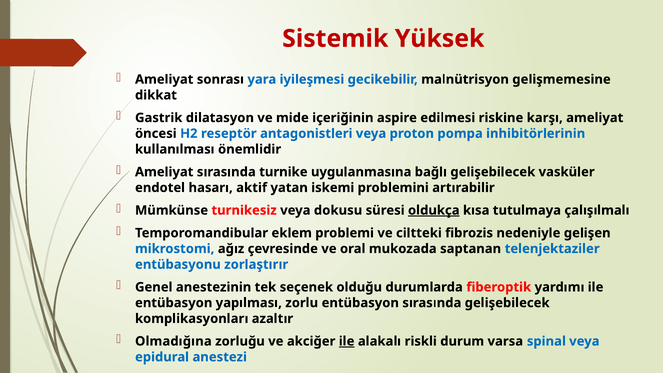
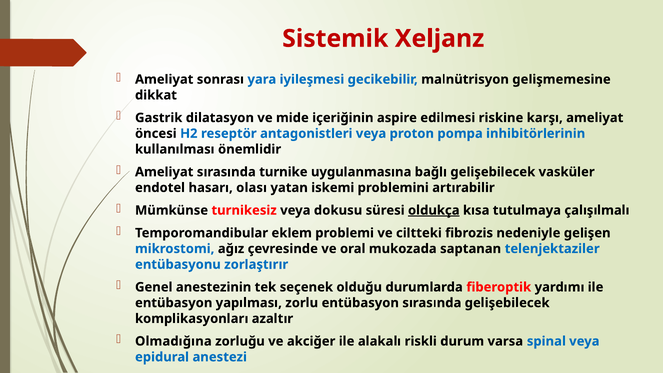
Yüksek: Yüksek -> Xeljanz (440, 39)
aktif: aktif -> olası (252, 188)
ile underline: present -> none (347, 341)
